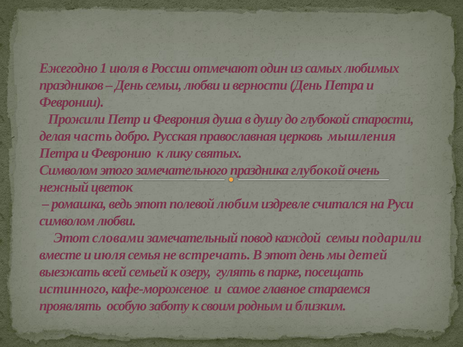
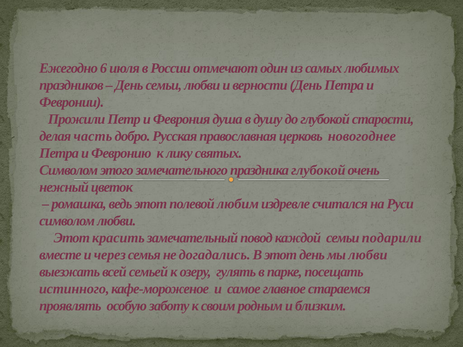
1: 1 -> 6 (104, 68)
мышления: мышления -> новогоднее (362, 136)
словами: словами -> красить (118, 238)
и июля: июля -> через (110, 255)
встречать: встречать -> догадались (215, 255)
мы детей: детей -> любви (368, 255)
